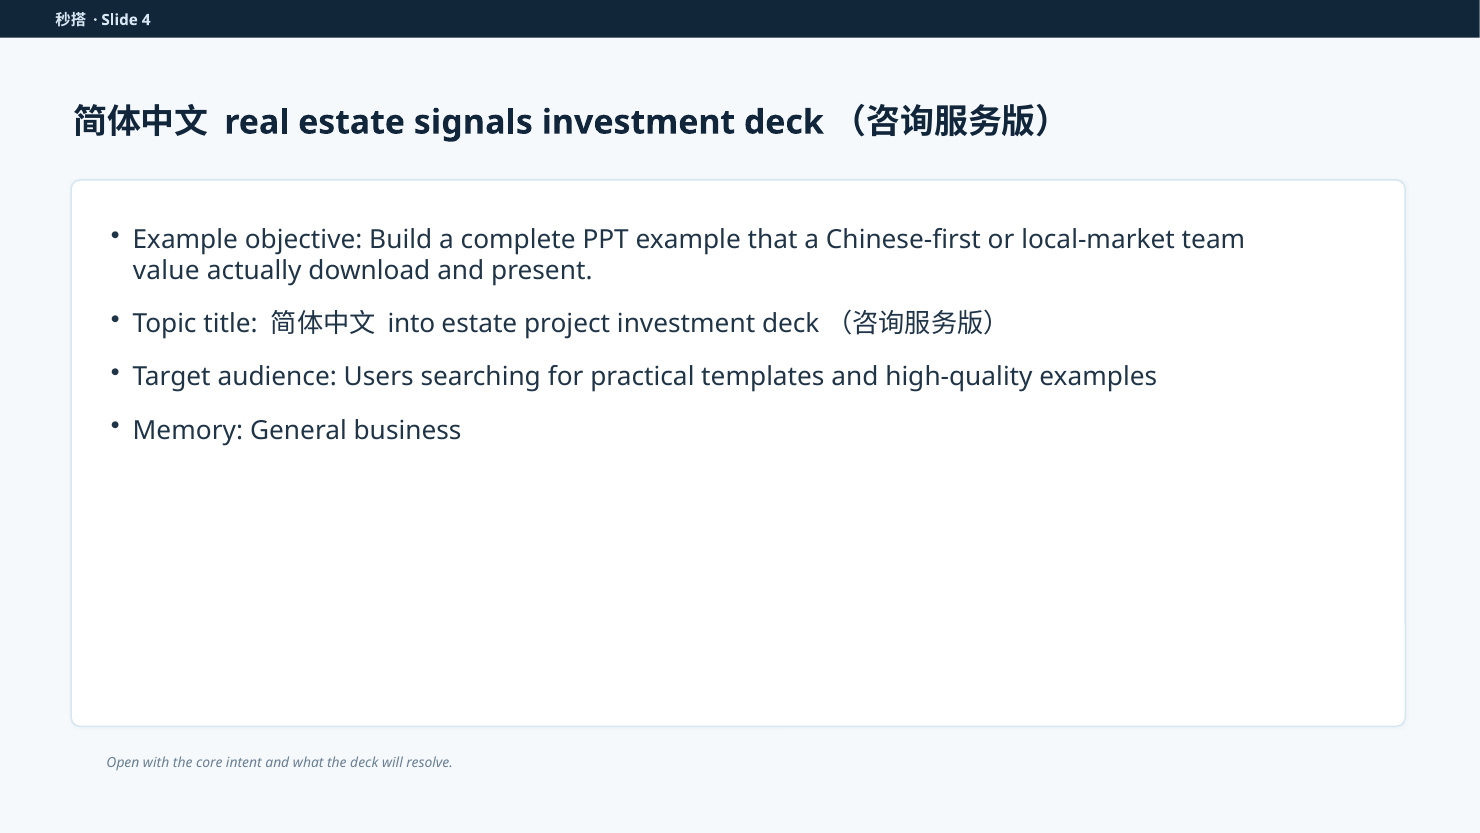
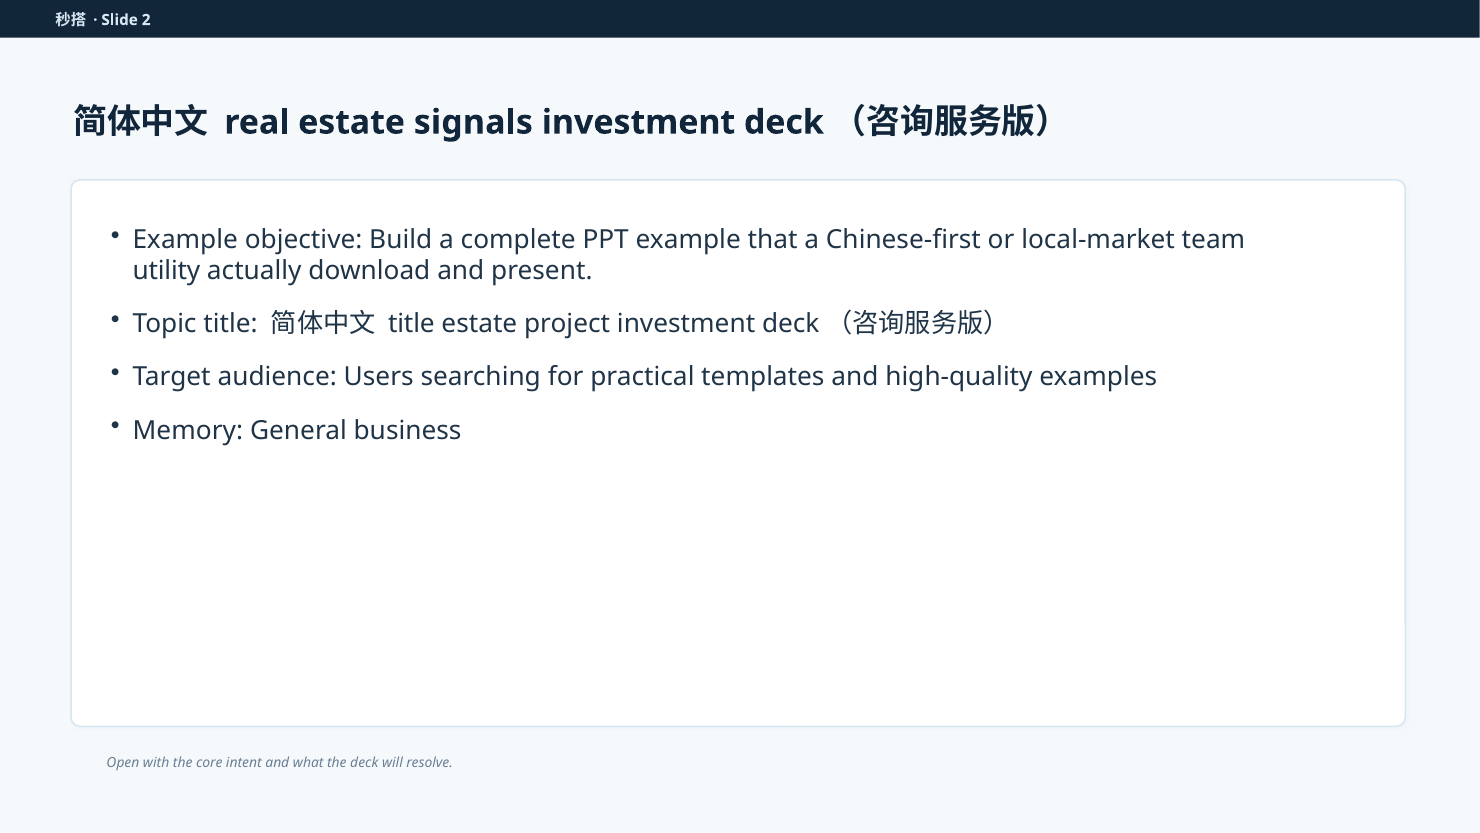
4: 4 -> 2 (146, 20)
value: value -> utility (166, 271)
into: into -> title (411, 324)
